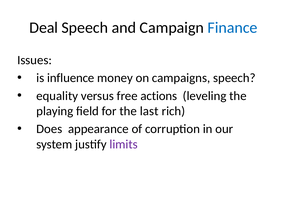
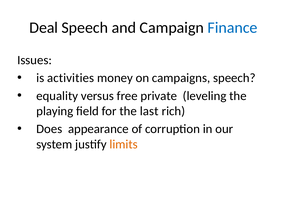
influence: influence -> activities (71, 78)
actions: actions -> private (159, 96)
limits colour: purple -> orange (124, 144)
